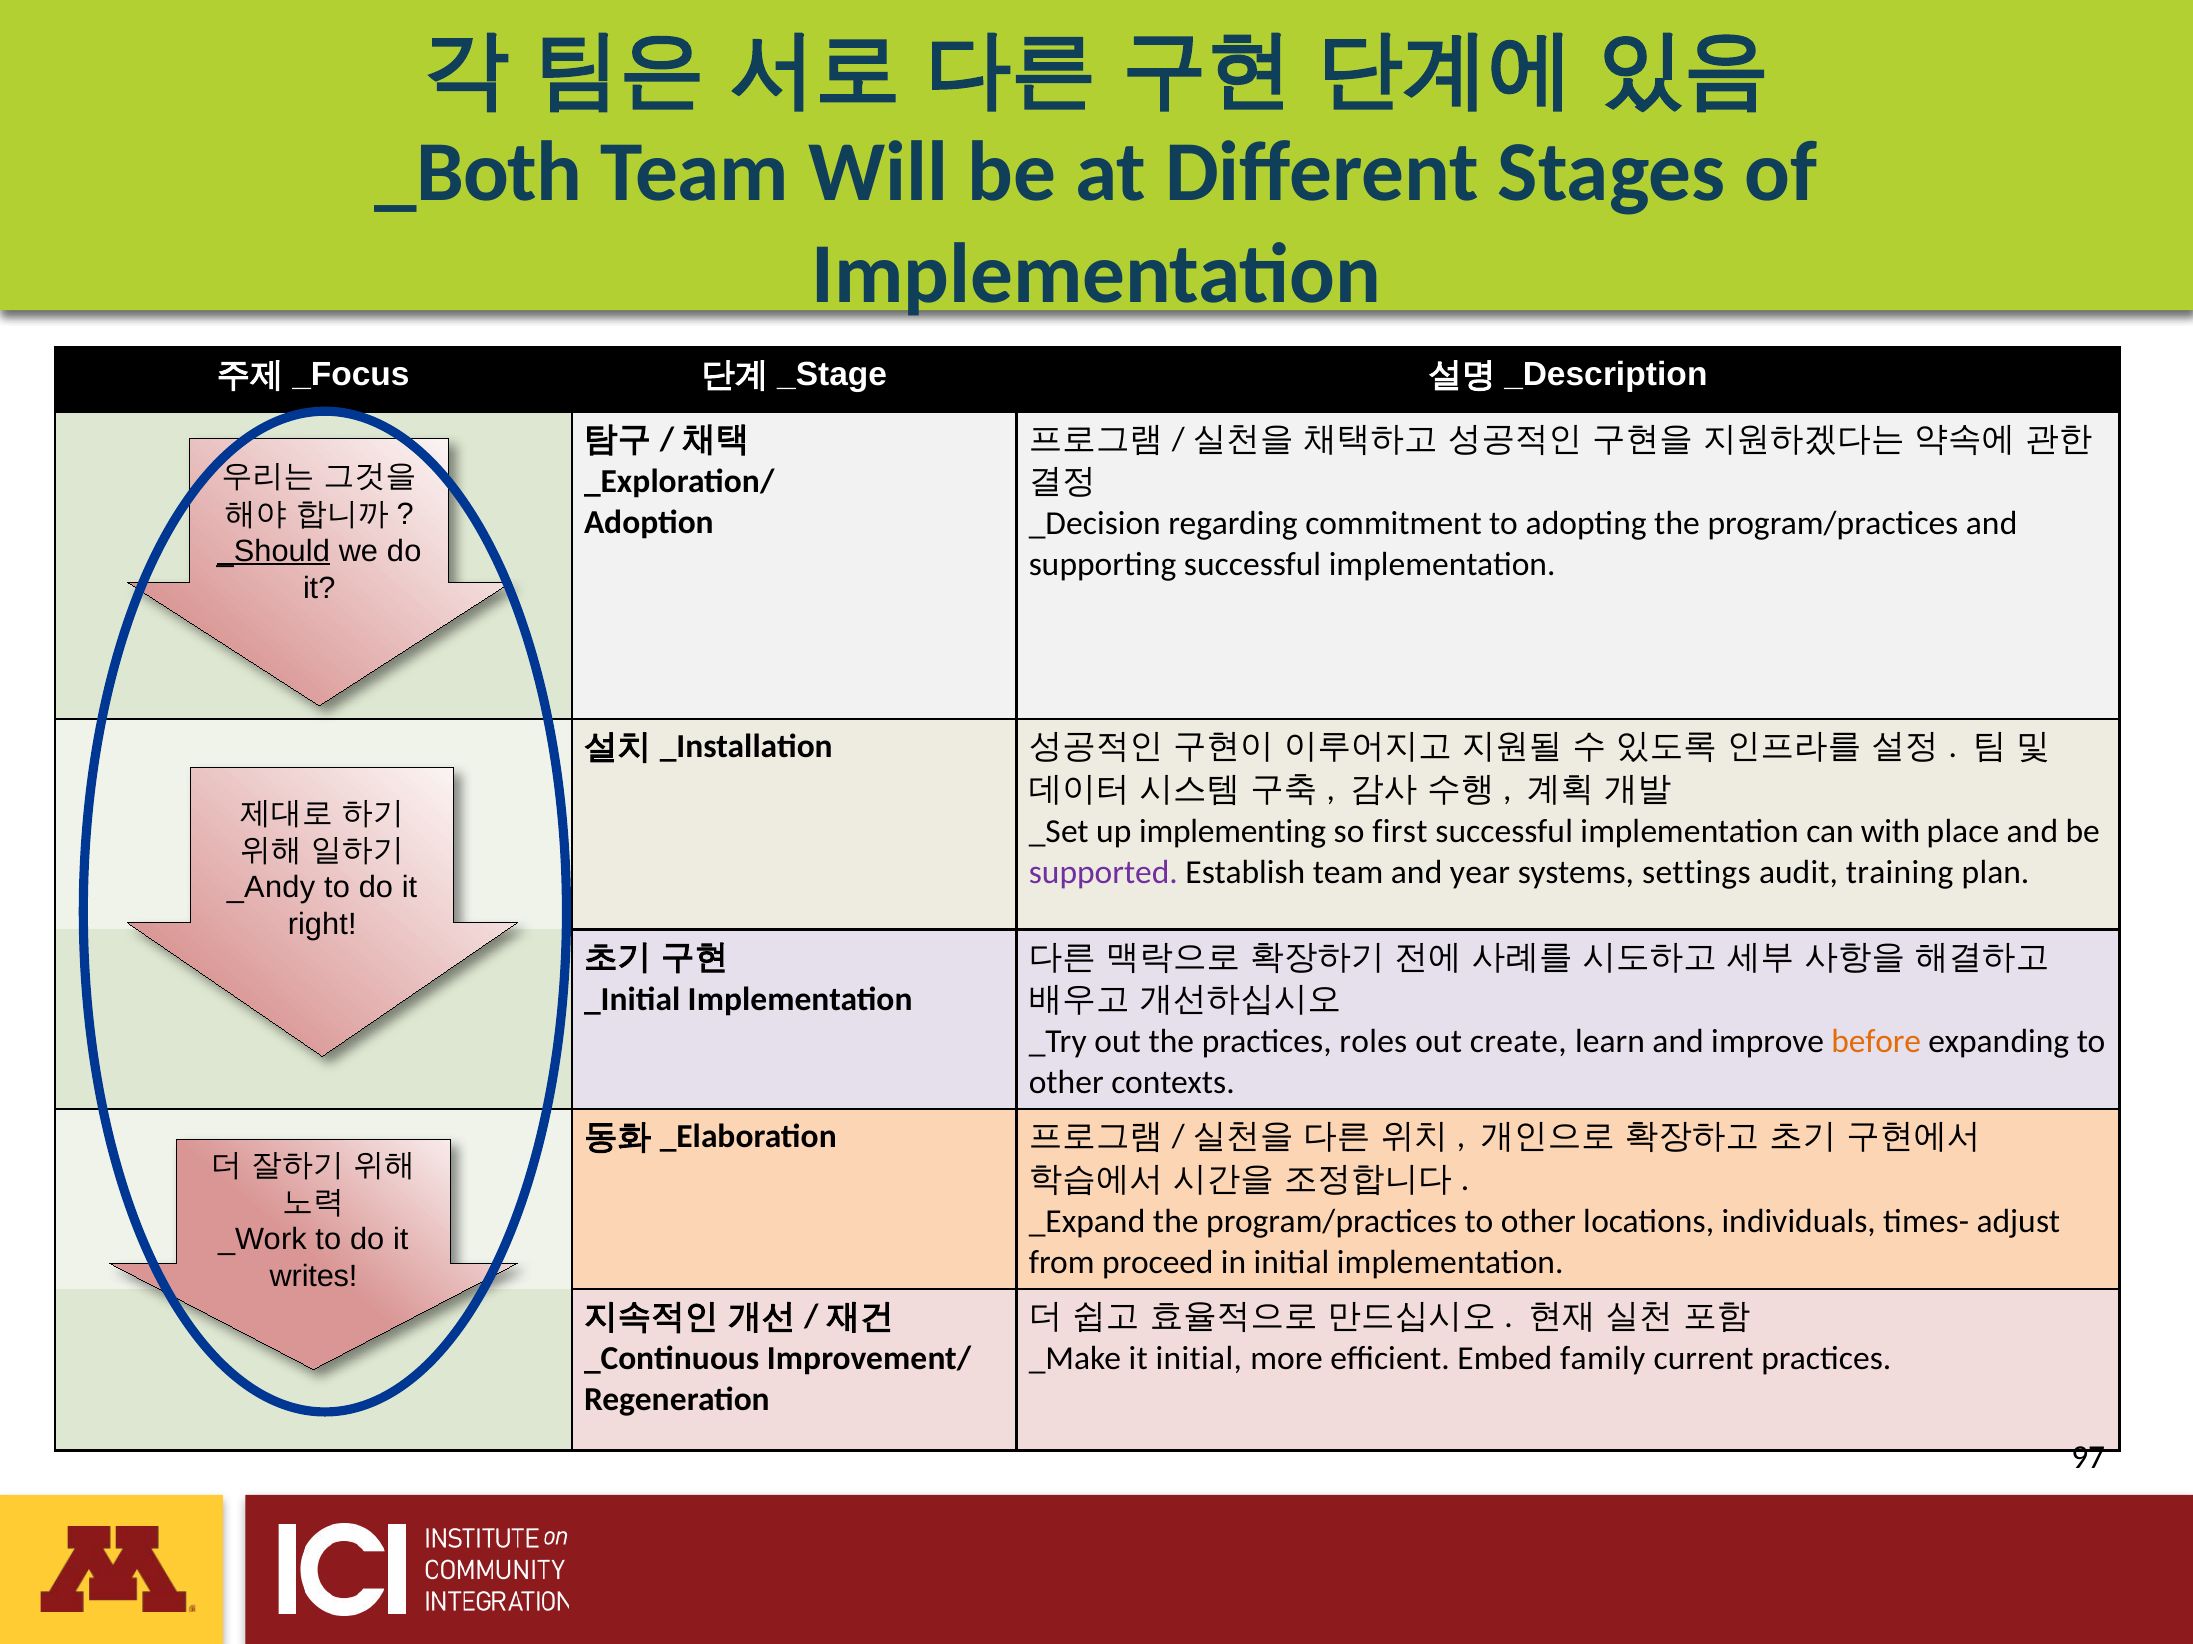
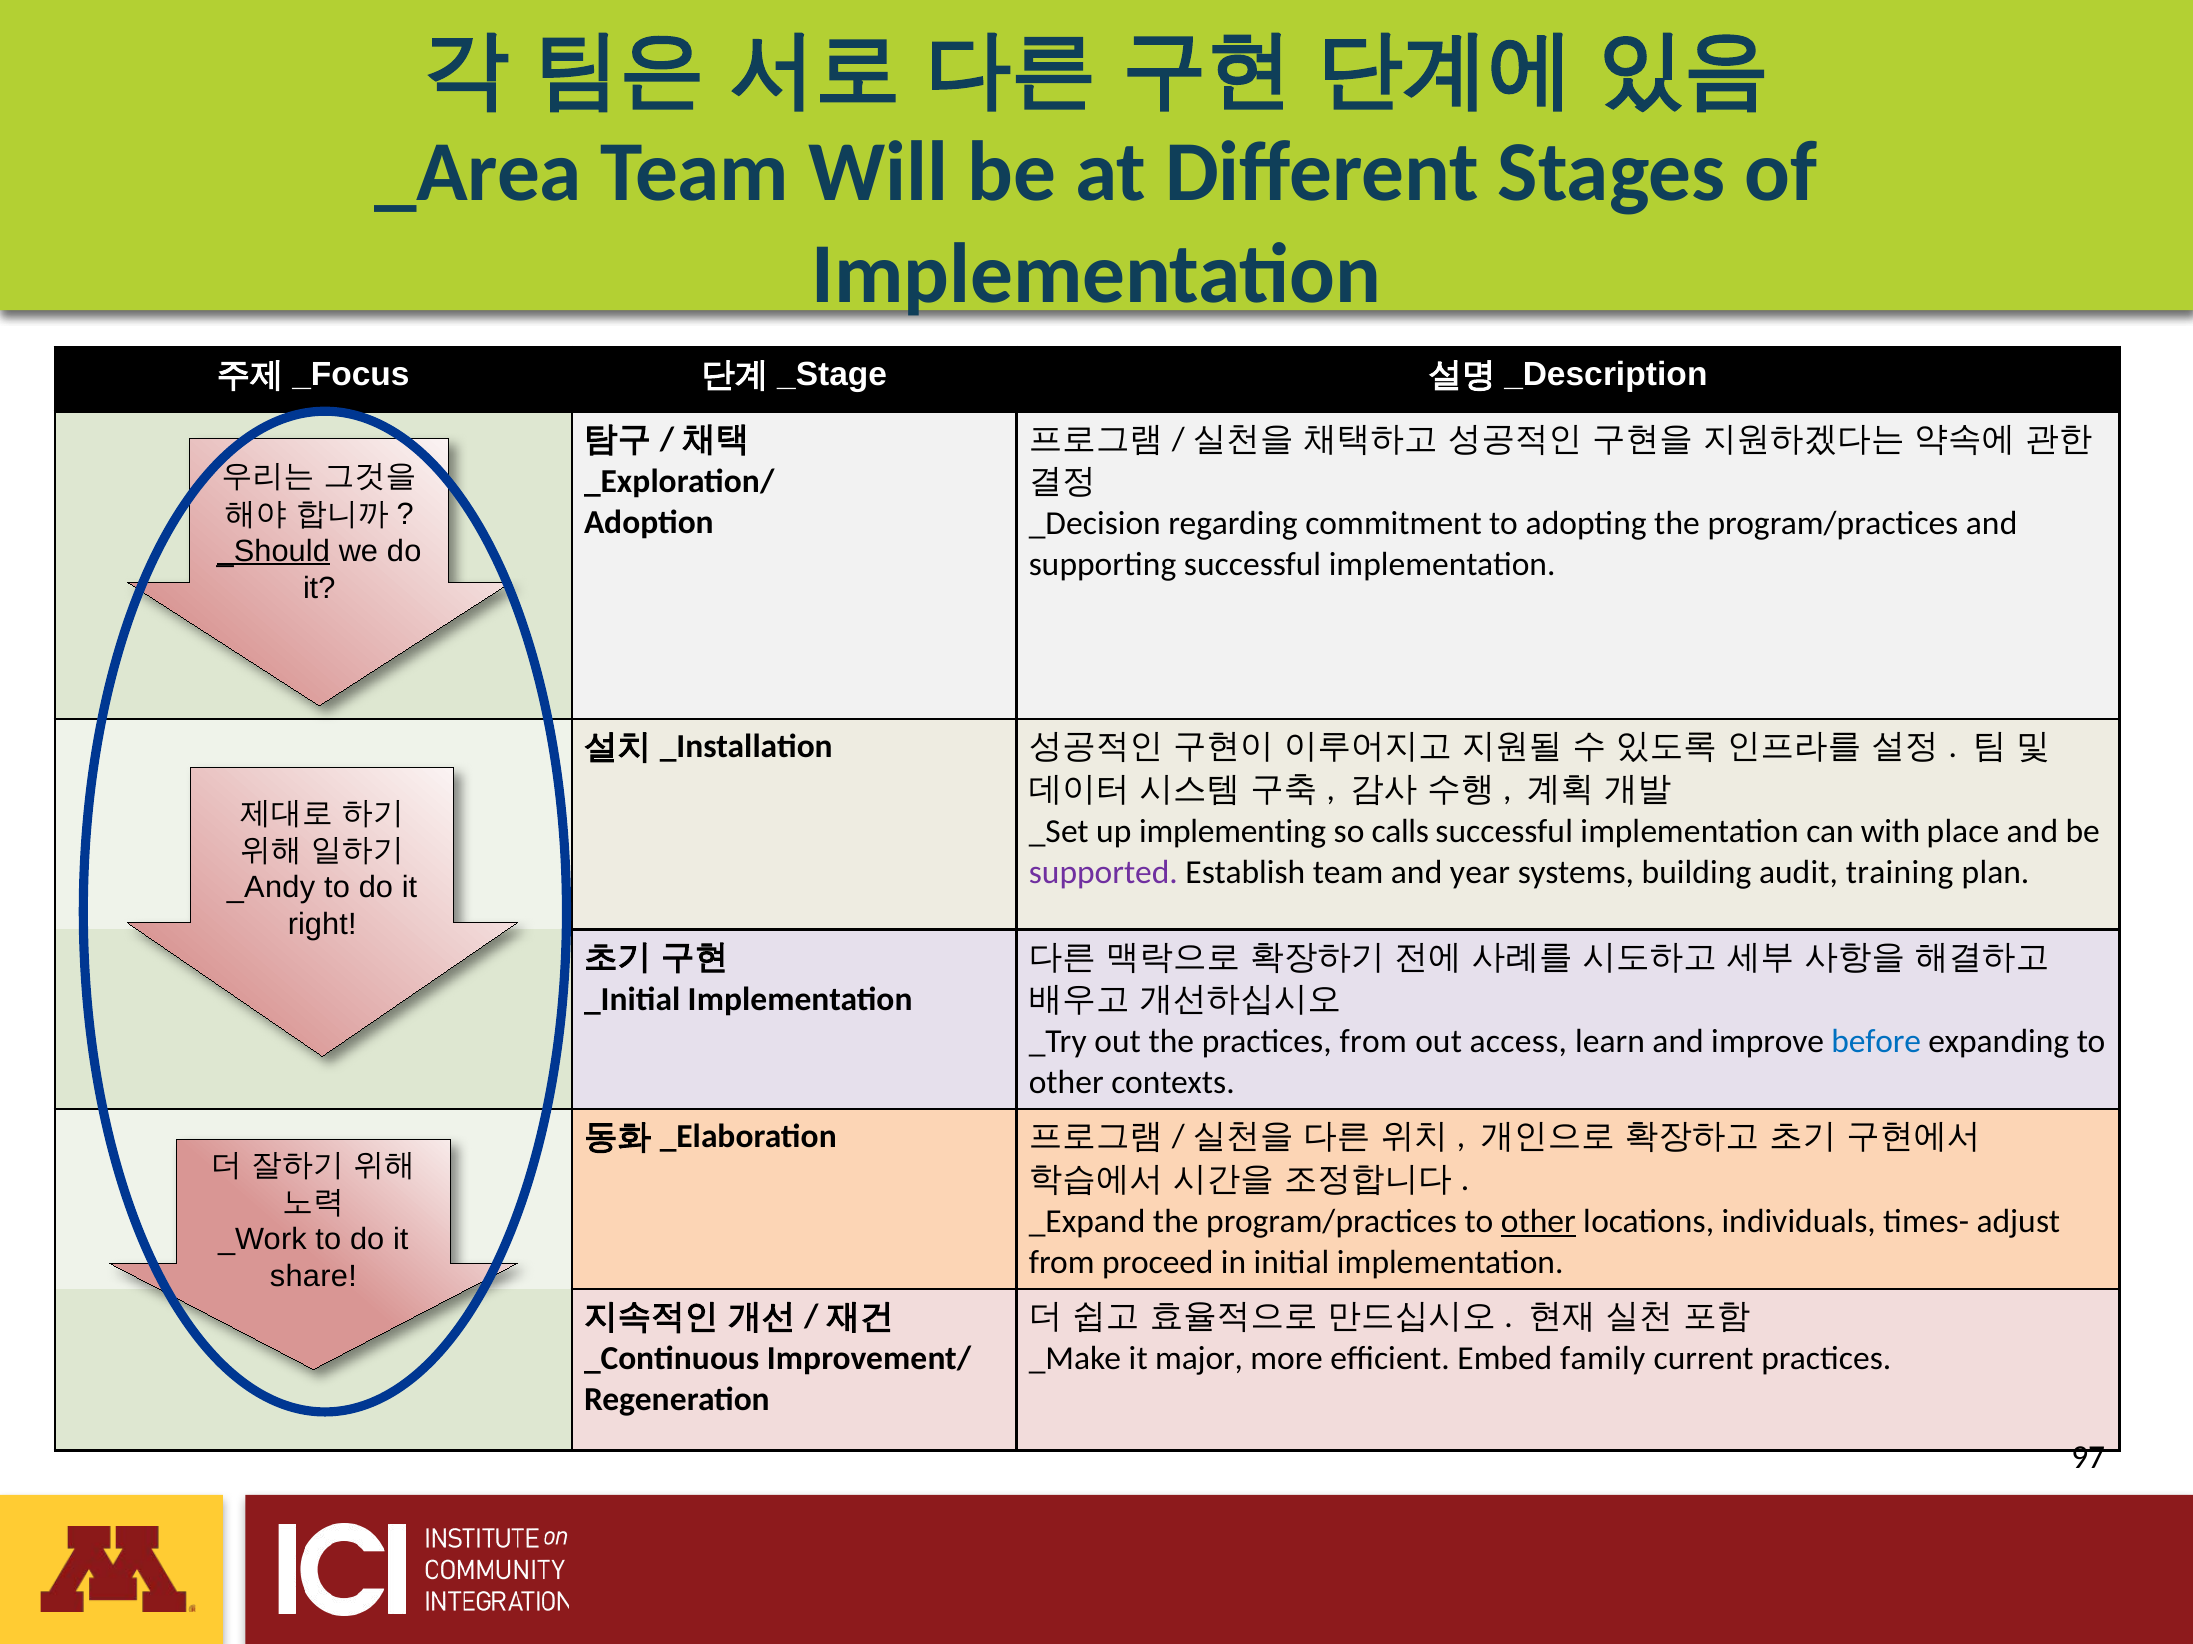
_Both: _Both -> _Area (478, 172)
first: first -> calls (1400, 832)
settings: settings -> building (1696, 873)
practices roles: roles -> from (1373, 1042)
create: create -> access (1518, 1042)
before colour: orange -> blue (1876, 1042)
other underline: none -> present (1538, 1222)
writes: writes -> share (313, 1277)
it initial: initial -> major (1199, 1359)
